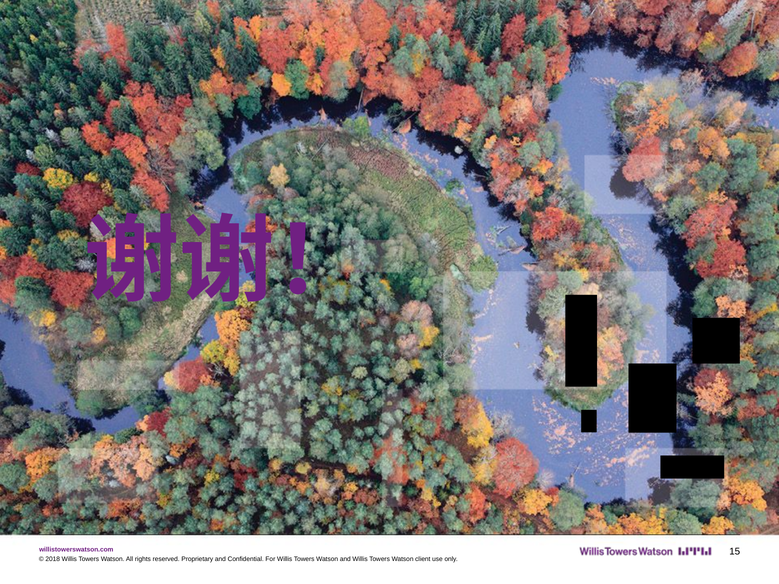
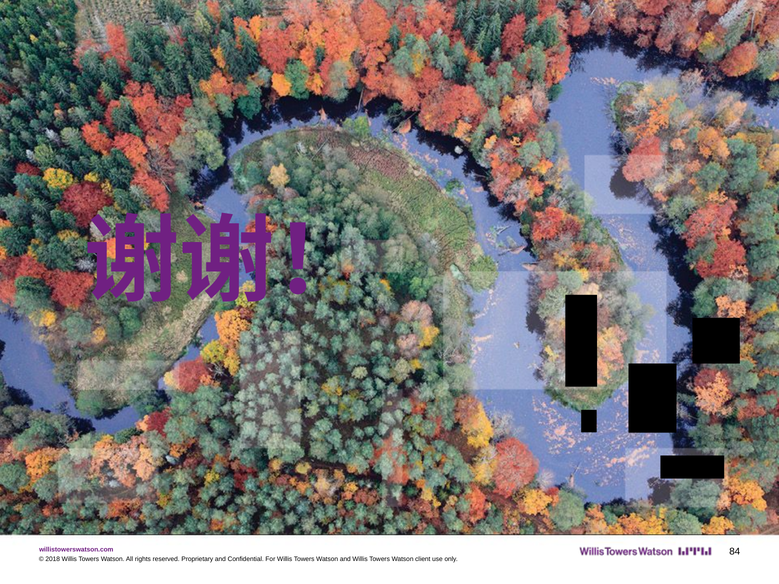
15: 15 -> 84 (735, 552)
